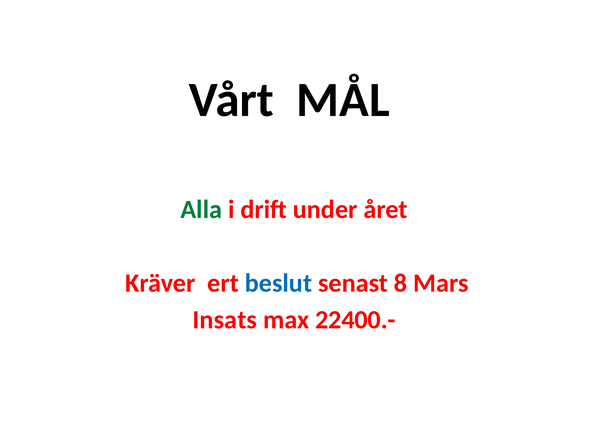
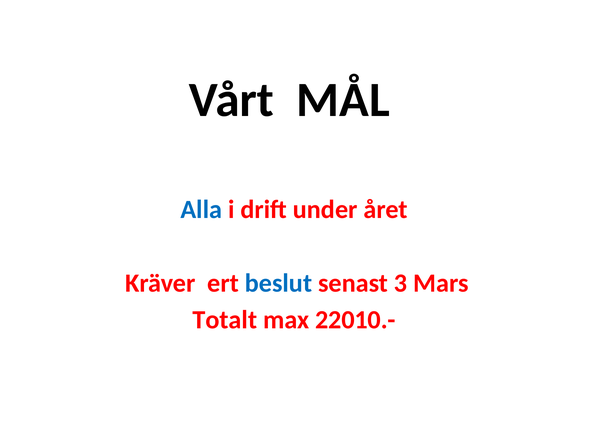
Alla colour: green -> blue (201, 209)
8: 8 -> 3 (401, 283)
Insats: Insats -> Totalt (225, 319)
22400.-: 22400.- -> 22010.- (355, 319)
